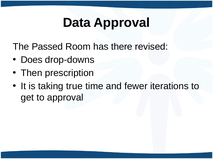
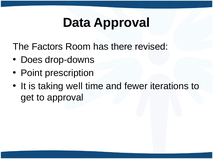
Passed: Passed -> Factors (47, 47)
Then: Then -> Point (32, 73)
true: true -> well (74, 87)
